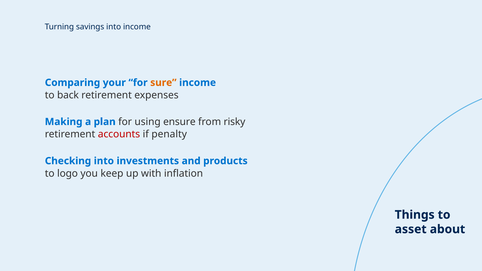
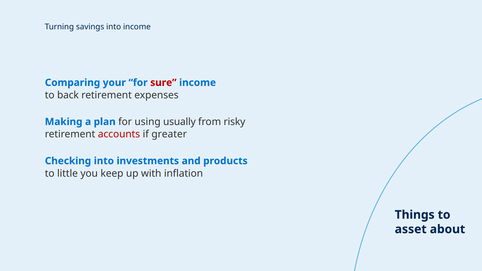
sure colour: orange -> red (163, 83)
ensure: ensure -> usually (179, 122)
penalty: penalty -> greater (169, 134)
logo: logo -> little (67, 174)
